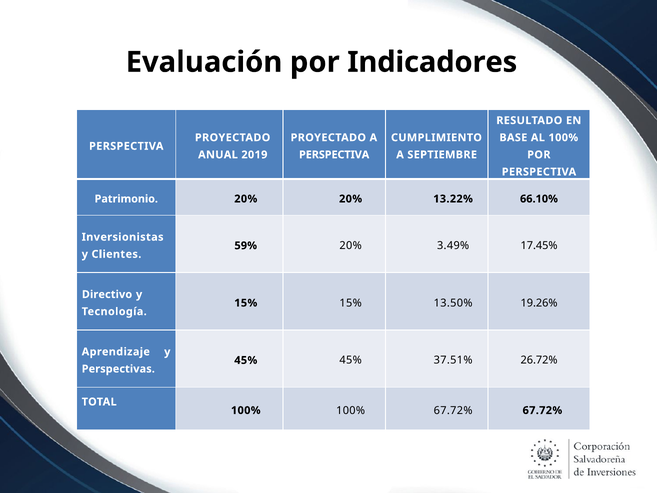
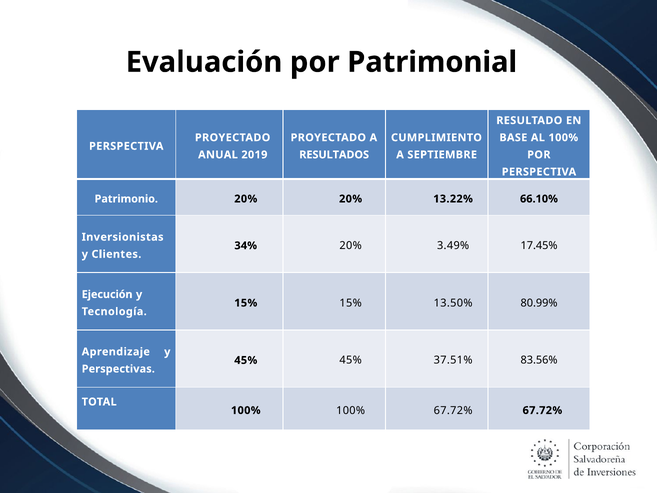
Indicadores: Indicadores -> Patrimonial (432, 62)
PERSPECTIVA: PERSPECTIVA -> RESULTADOS (334, 155)
59%: 59% -> 34% (246, 246)
Directivo: Directivo -> Ejecución (107, 294)
19.26%: 19.26% -> 80.99% (539, 303)
26.72%: 26.72% -> 83.56% (539, 360)
